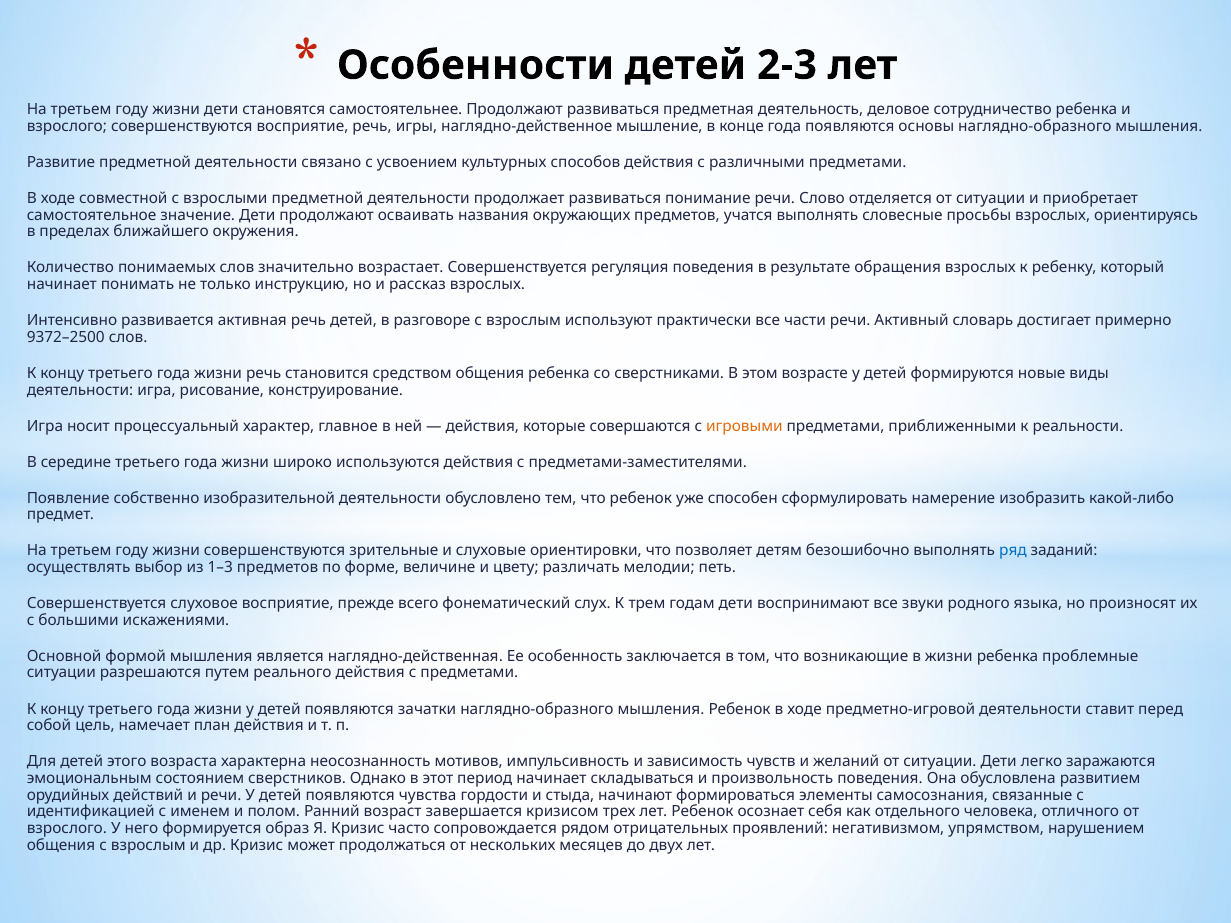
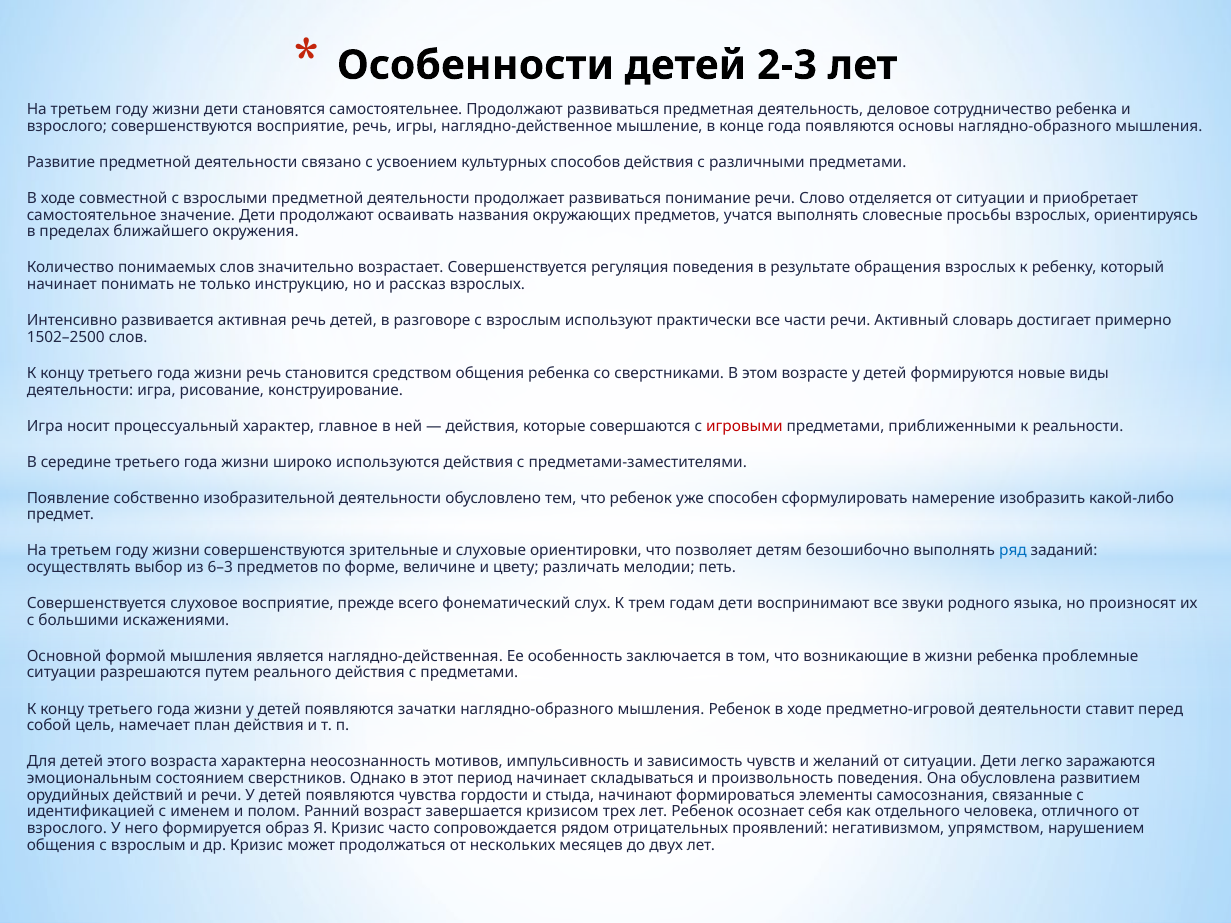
9372–2500: 9372–2500 -> 1502–2500 (66, 337)
игровыми colour: orange -> red (744, 426)
1–3: 1–3 -> 6–3 (220, 568)
